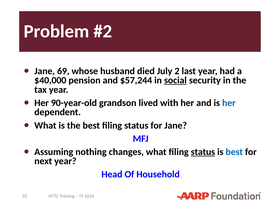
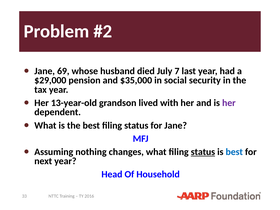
2: 2 -> 7 (177, 71)
$40,000: $40,000 -> $29,000 (50, 80)
$57,244: $57,244 -> $35,000 (136, 80)
social underline: present -> none (175, 80)
90-year-old: 90-year-old -> 13-year-old (74, 103)
her colour: blue -> purple (229, 103)
